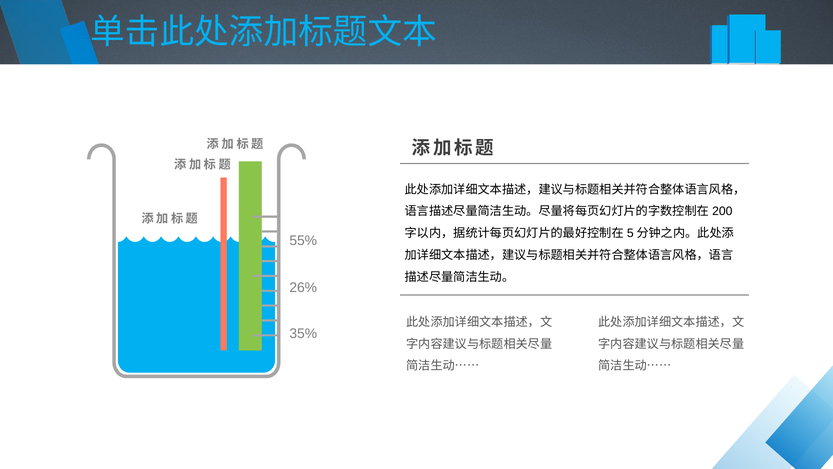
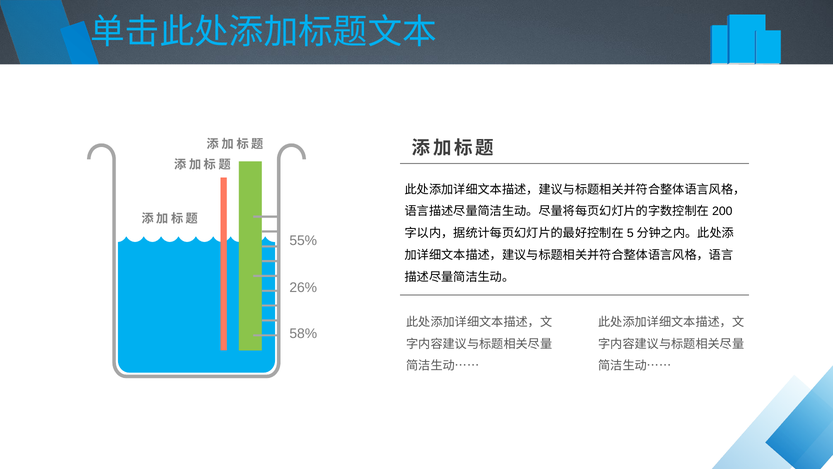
35%: 35% -> 58% (303, 334)
